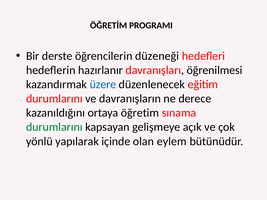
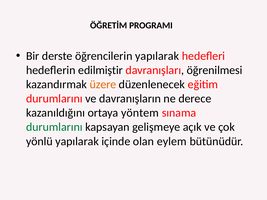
öğrencilerin düzeneği: düzeneği -> yapılarak (157, 56)
hazırlanır: hazırlanır -> edilmiştir (101, 70)
üzere colour: blue -> orange (103, 84)
öğretim: öğretim -> yöntem (140, 113)
